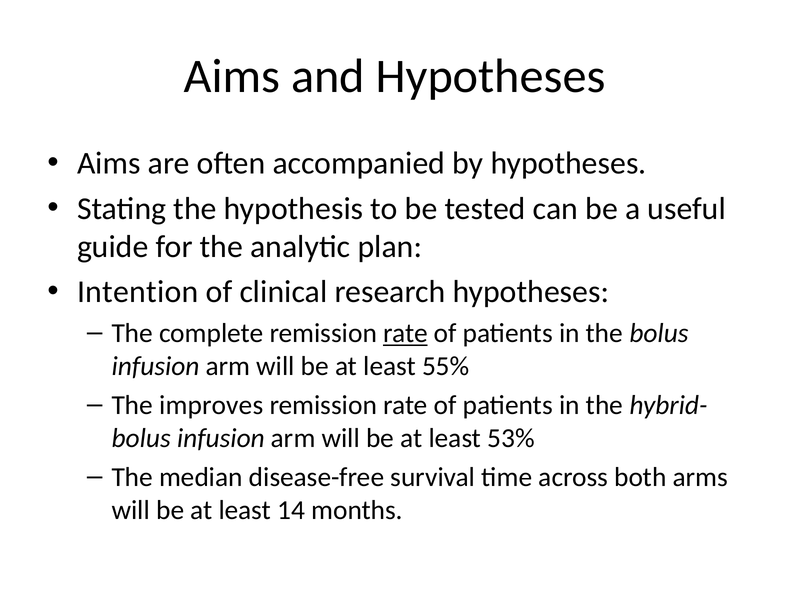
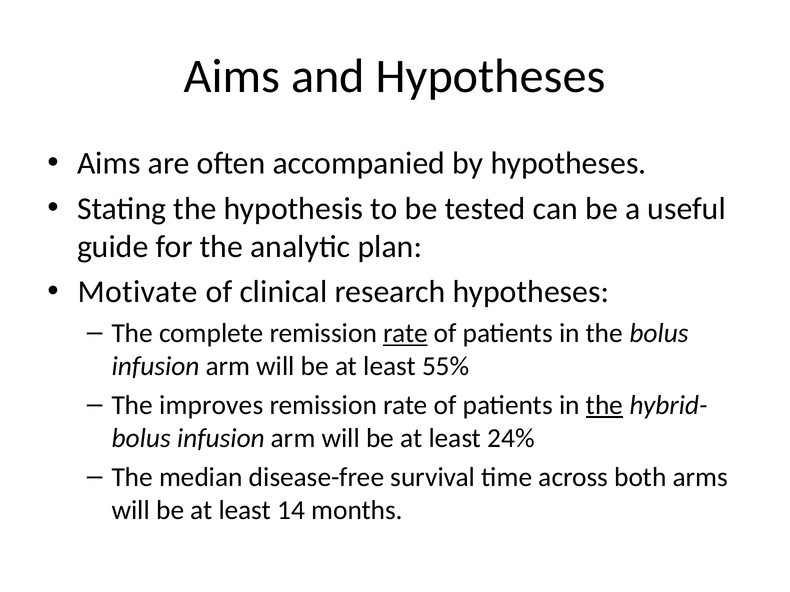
Intention: Intention -> Motivate (138, 292)
the underline: none -> present (604, 406)
53%: 53% -> 24% (511, 438)
